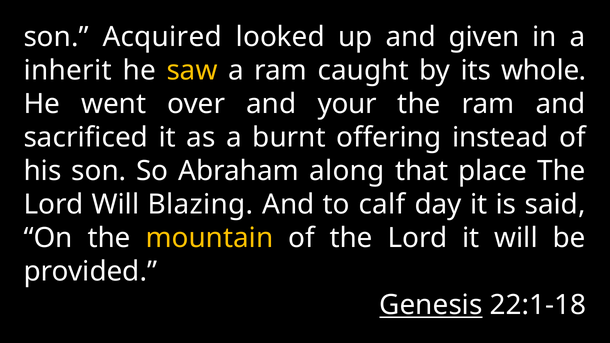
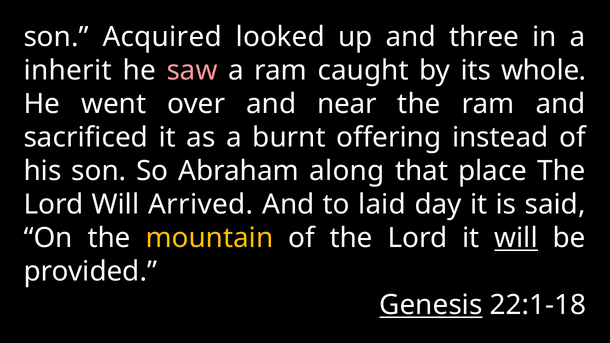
given: given -> three (484, 37)
saw colour: yellow -> pink (192, 71)
your: your -> near (347, 104)
Blazing: Blazing -> Arrived (201, 205)
calf: calf -> laid (382, 205)
will underline: none -> present (516, 238)
